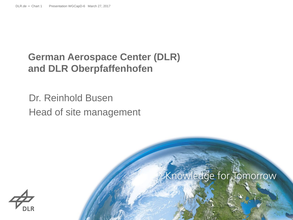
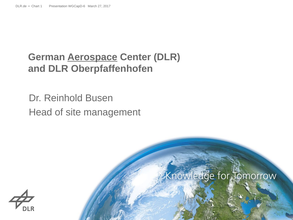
Aerospace underline: none -> present (92, 57)
